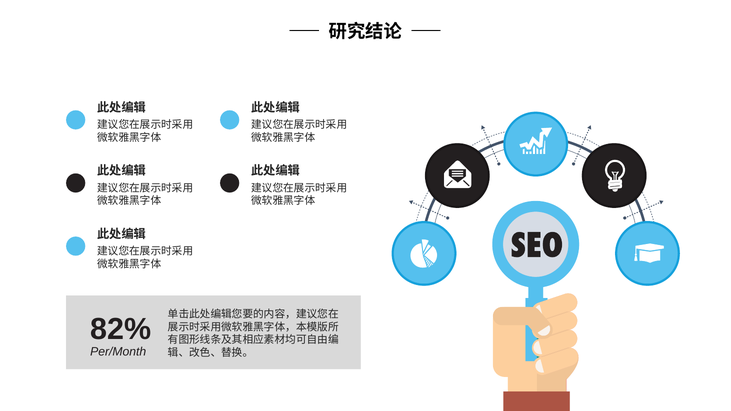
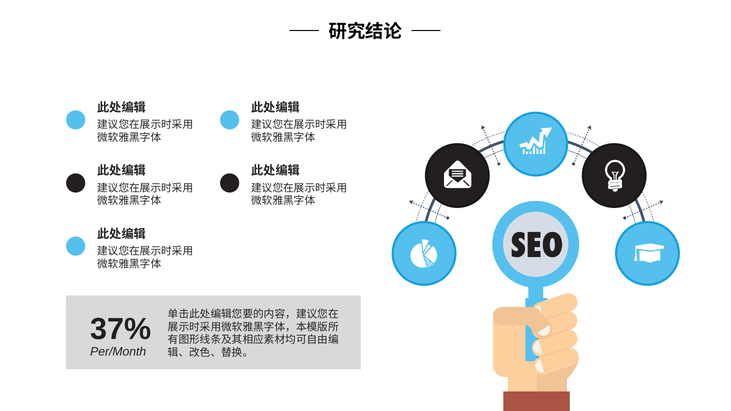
82%: 82% -> 37% (121, 329)
